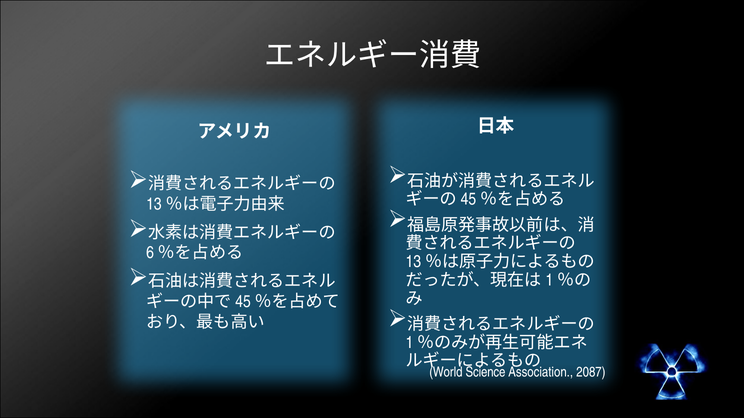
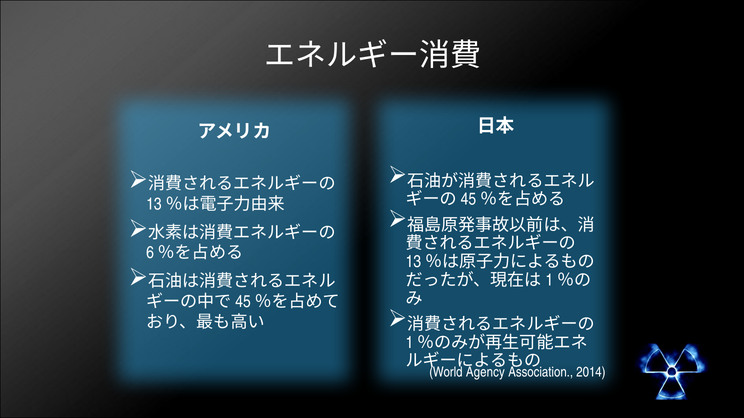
Science: Science -> Agency (485, 373)
2087: 2087 -> 2014 (591, 373)
